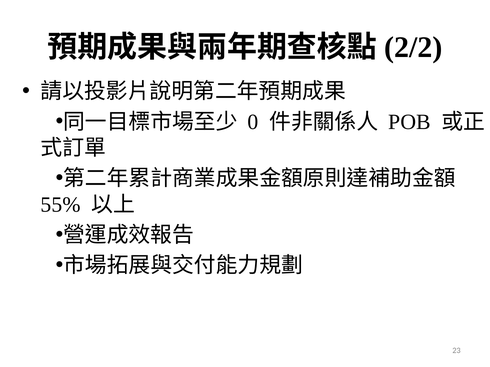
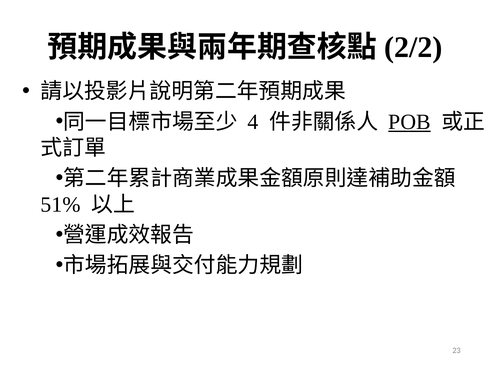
0: 0 -> 4 (253, 122)
POB underline: none -> present (409, 122)
55%: 55% -> 51% (61, 205)
